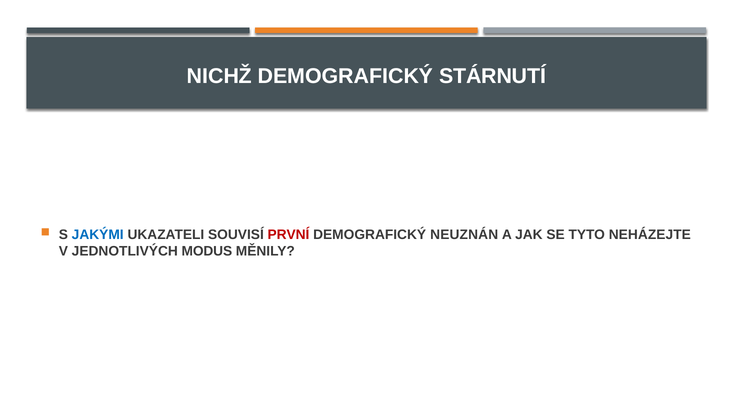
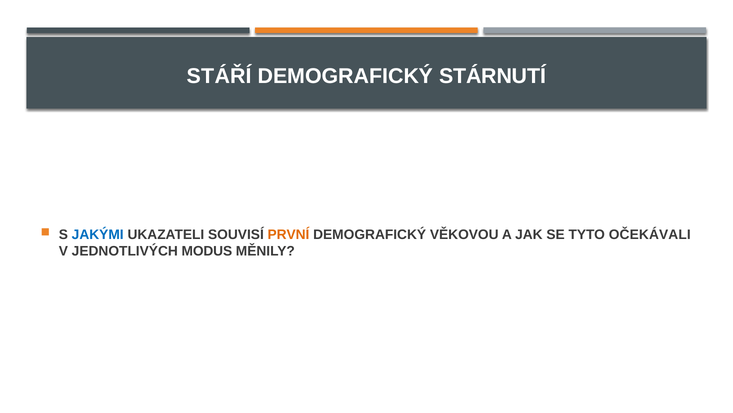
NICHŽ: NICHŽ -> STÁŘÍ (219, 76)
PRVNÍ colour: red -> orange (288, 234)
NEUZNÁN: NEUZNÁN -> VĚKOVOU (464, 234)
NEHÁZEJTE: NEHÁZEJTE -> OČEKÁVALI (650, 234)
